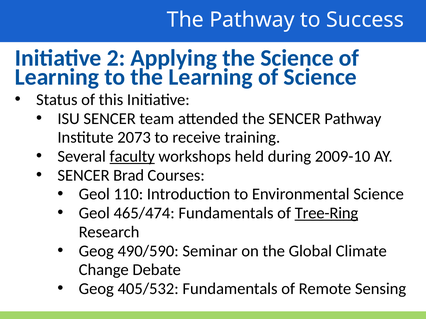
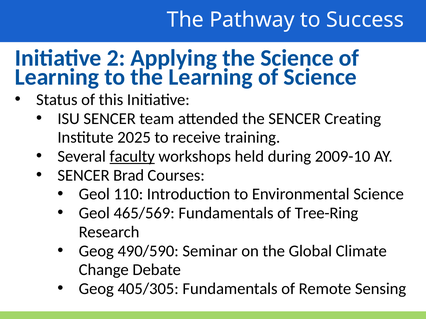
SENCER Pathway: Pathway -> Creating (353, 119)
2073: 2073 -> 2025 (134, 138)
465/474: 465/474 -> 465/569 (144, 213)
Tree-Ring underline: present -> none (327, 213)
405/532: 405/532 -> 405/305 (148, 289)
